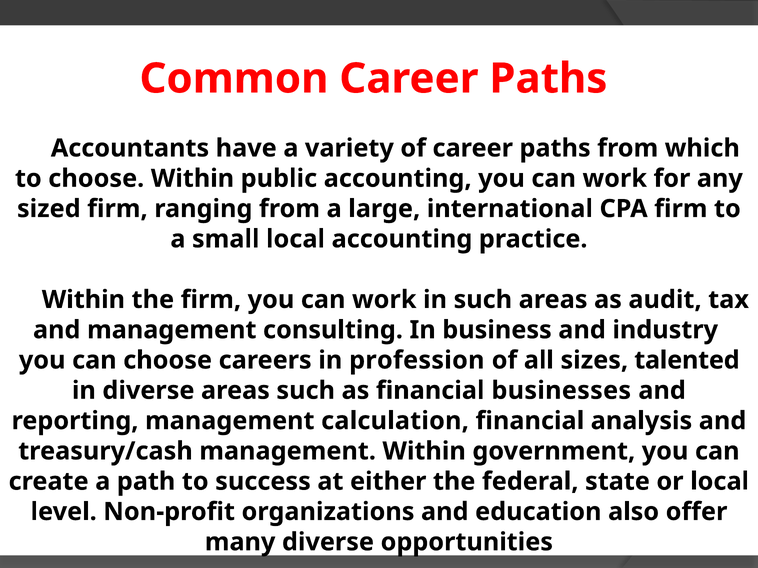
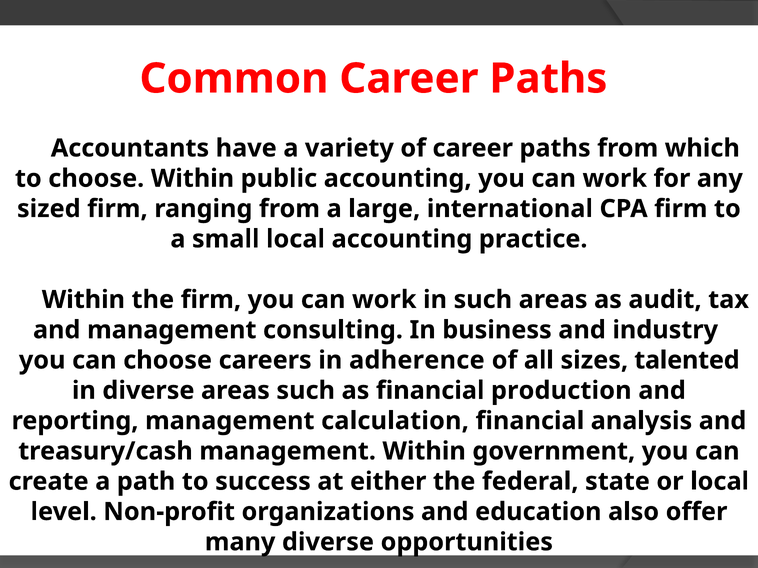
profession: profession -> adherence (417, 361)
businesses: businesses -> production (561, 391)
